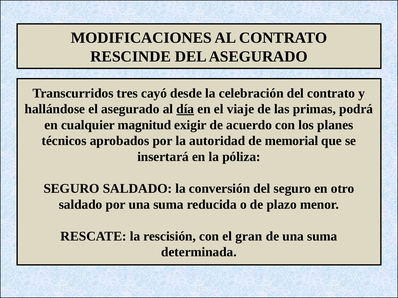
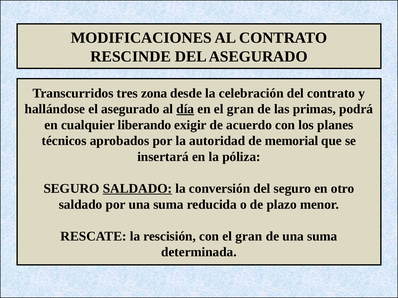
cayó: cayó -> zona (154, 93)
en el viaje: viaje -> gran (240, 109)
magnitud: magnitud -> liberando (144, 125)
SALDADO underline: none -> present (137, 189)
